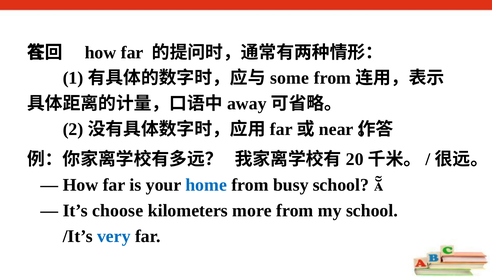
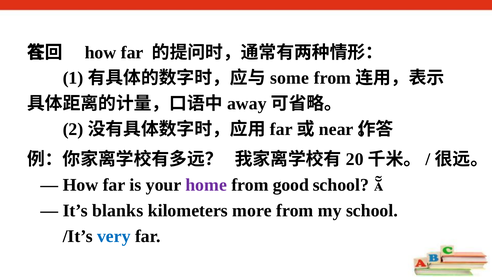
home colour: blue -> purple (206, 185)
busy: busy -> good (291, 185)
choose: choose -> blanks (118, 210)
